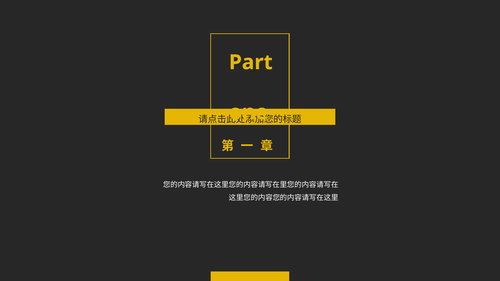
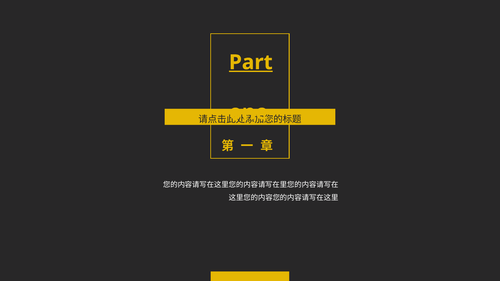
Part underline: none -> present (251, 62)
